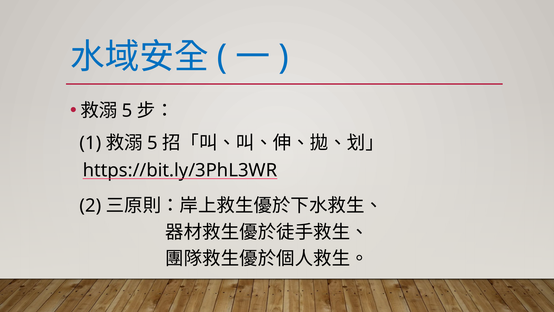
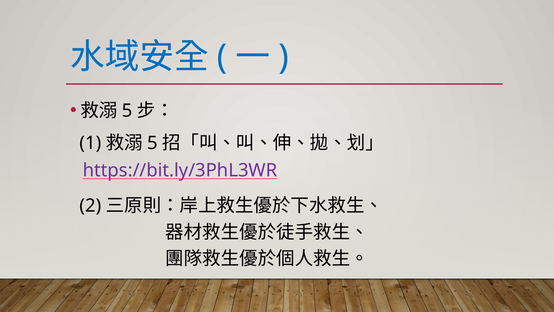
https://bit.ly/3PhL3WR colour: black -> purple (180, 170)
